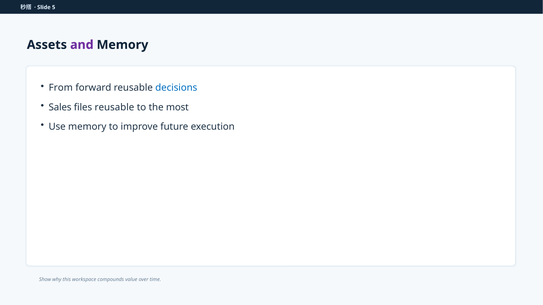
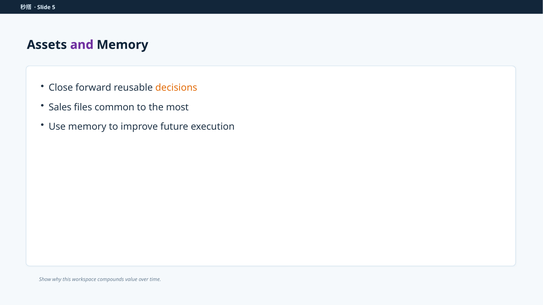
From: From -> Close (61, 88)
decisions colour: blue -> orange (176, 88)
files reusable: reusable -> common (115, 107)
